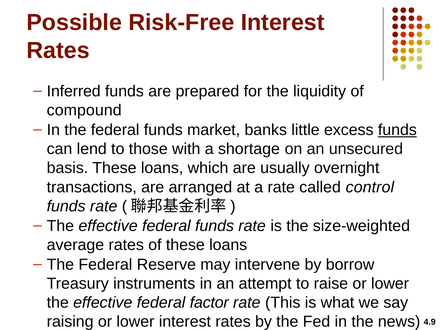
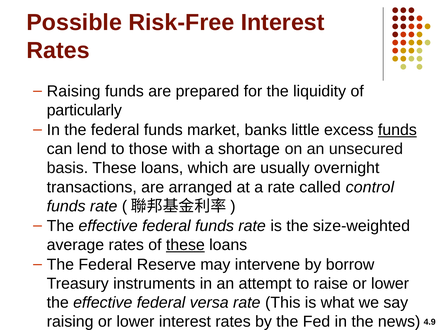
Inferred: Inferred -> Raising (74, 91)
compound: compound -> particularly (84, 110)
these underline: none -> present (185, 245)
factor: factor -> versa (209, 303)
